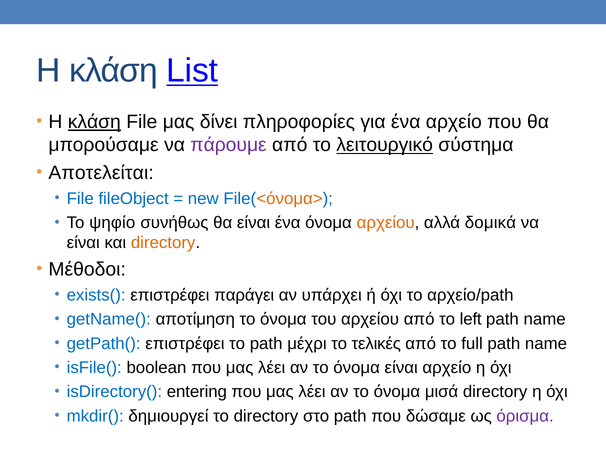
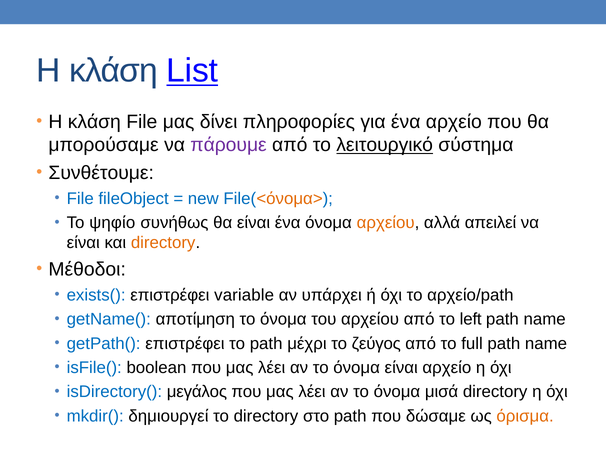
κλάση underline: present -> none (94, 122)
Αποτελείται: Αποτελείται -> Συνθέτουμε (101, 173)
δομικά: δομικά -> απειλεί (491, 223)
παράγει: παράγει -> variable (244, 295)
τελικές: τελικές -> ζεύγος (376, 344)
entering: entering -> μεγάλος (197, 392)
όρισμα colour: purple -> orange (525, 417)
